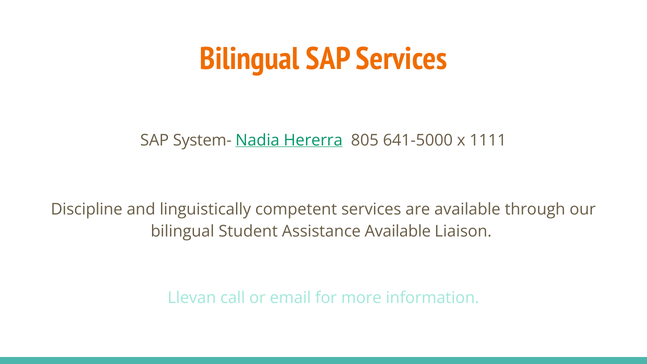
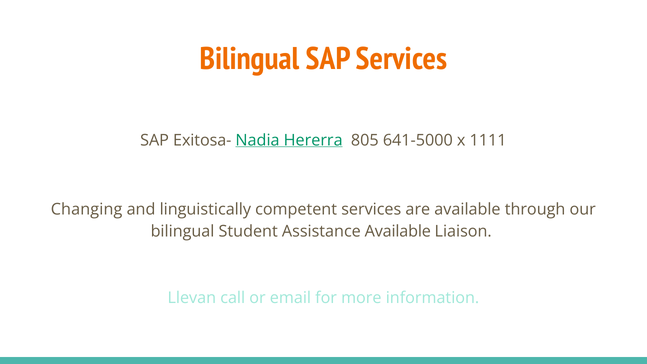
System-: System- -> Exitosa- (202, 140)
Discipline: Discipline -> Changing (87, 209)
